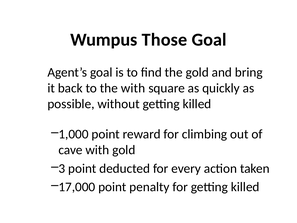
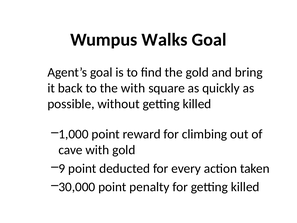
Those: Those -> Walks (165, 40)
3: 3 -> 9 (62, 168)
17,000: 17,000 -> 30,000 (77, 187)
